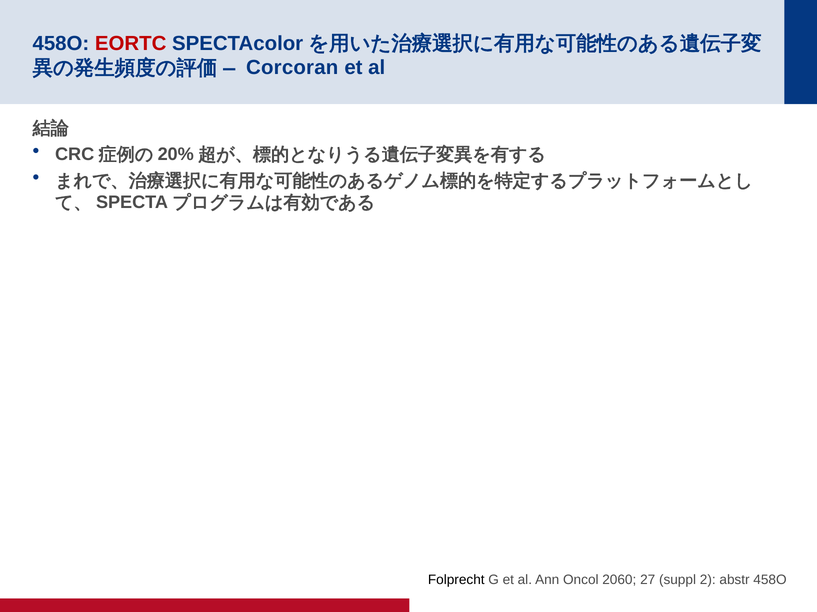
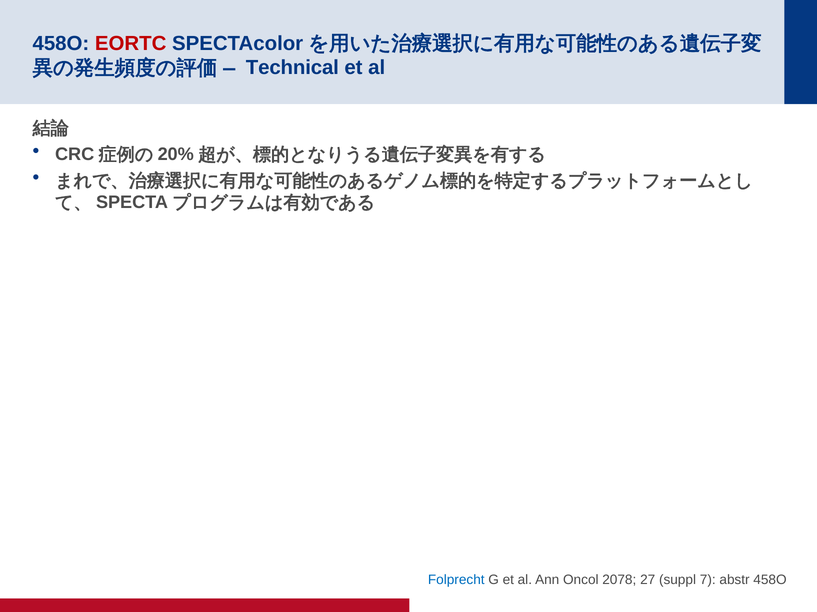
Corcoran: Corcoran -> Technical (292, 68)
Folprecht colour: black -> blue (456, 581)
2060: 2060 -> 2078 (619, 581)
2: 2 -> 7 (708, 581)
